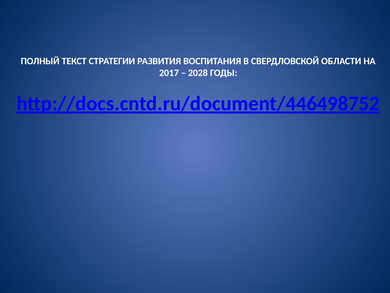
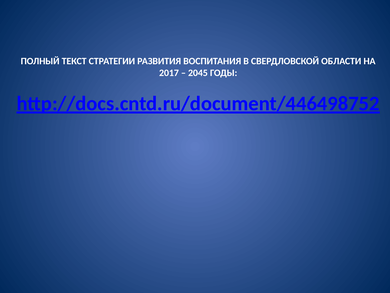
2028: 2028 -> 2045 (198, 73)
